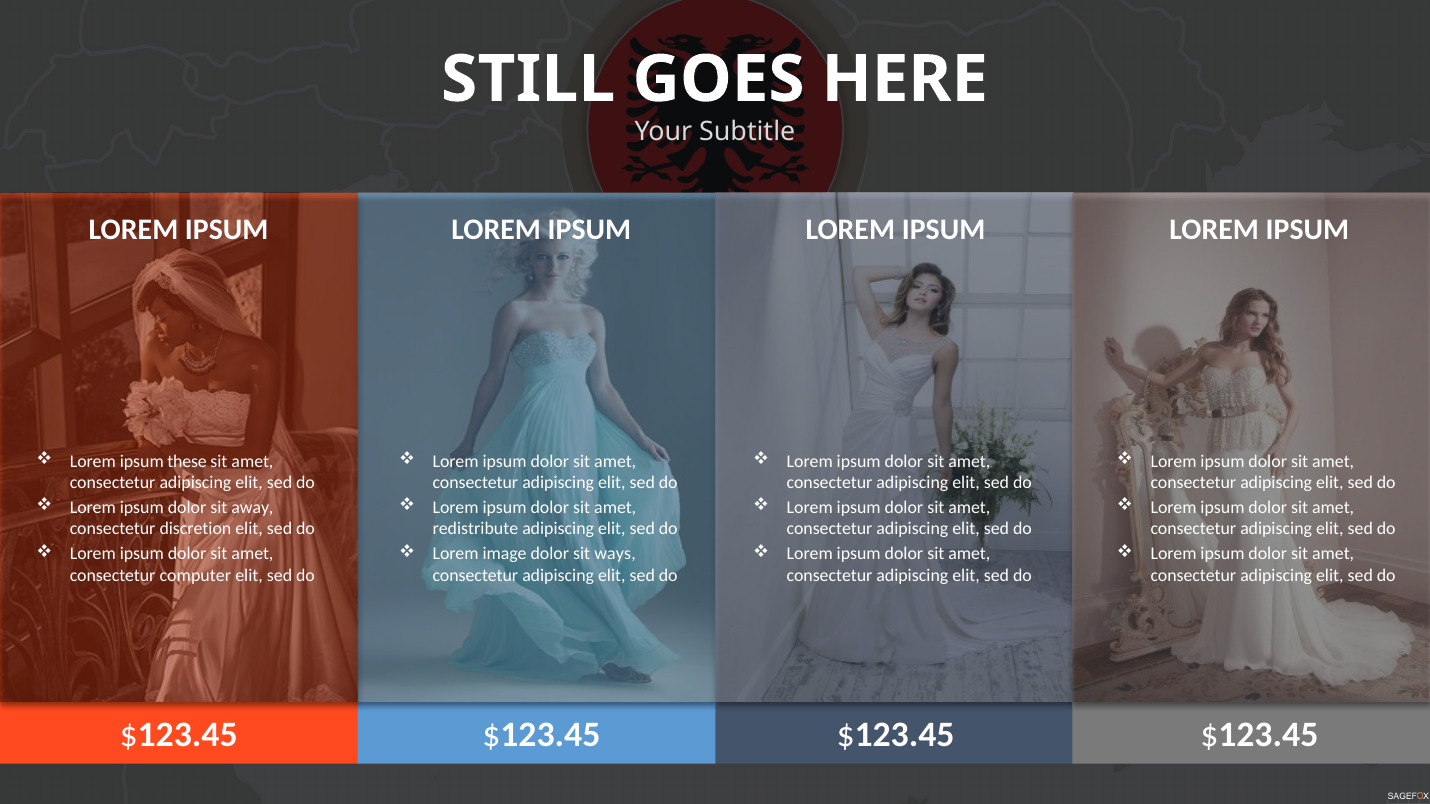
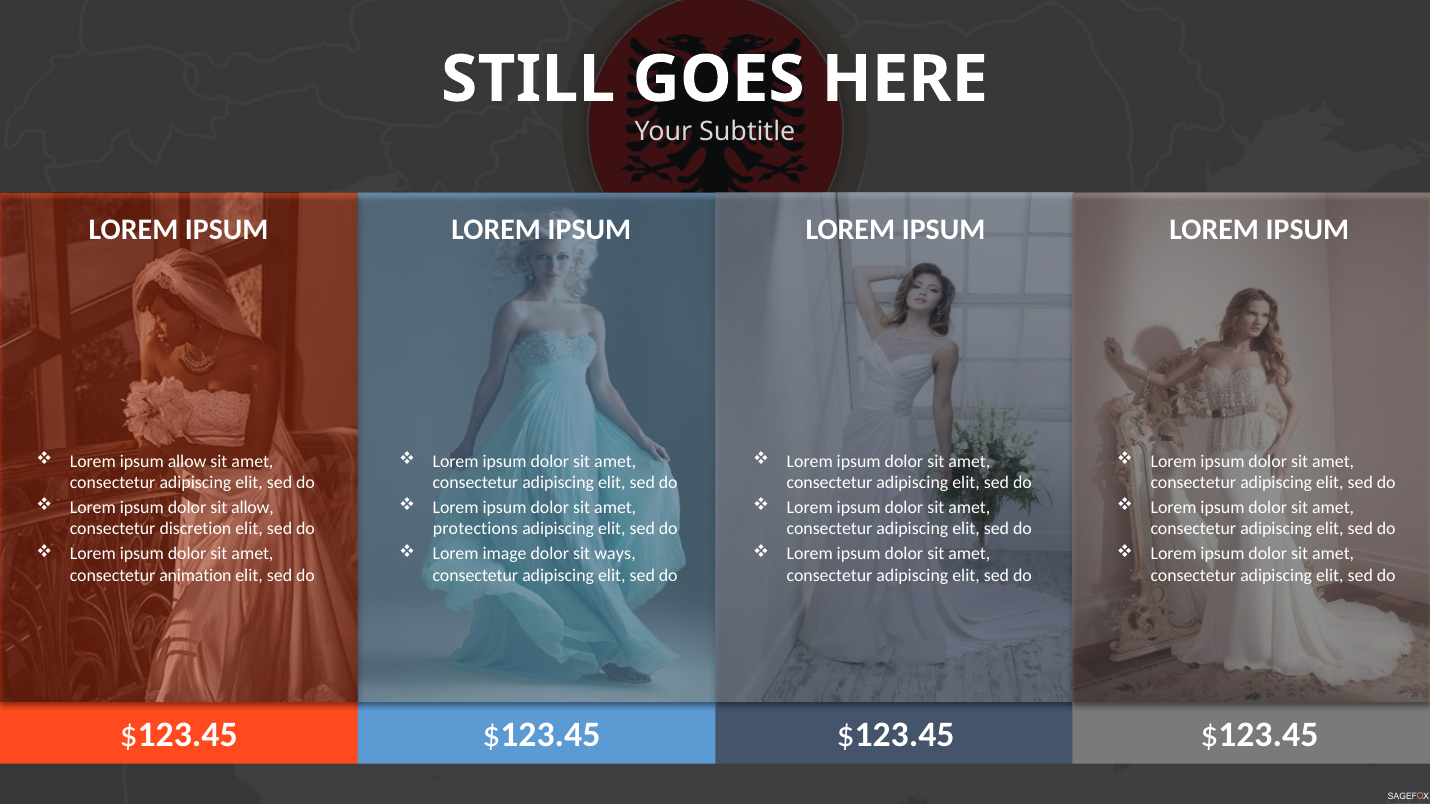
ipsum these: these -> allow (187, 461)
sit away: away -> allow (252, 508)
redistribute: redistribute -> protections (475, 529)
computer: computer -> animation (195, 576)
